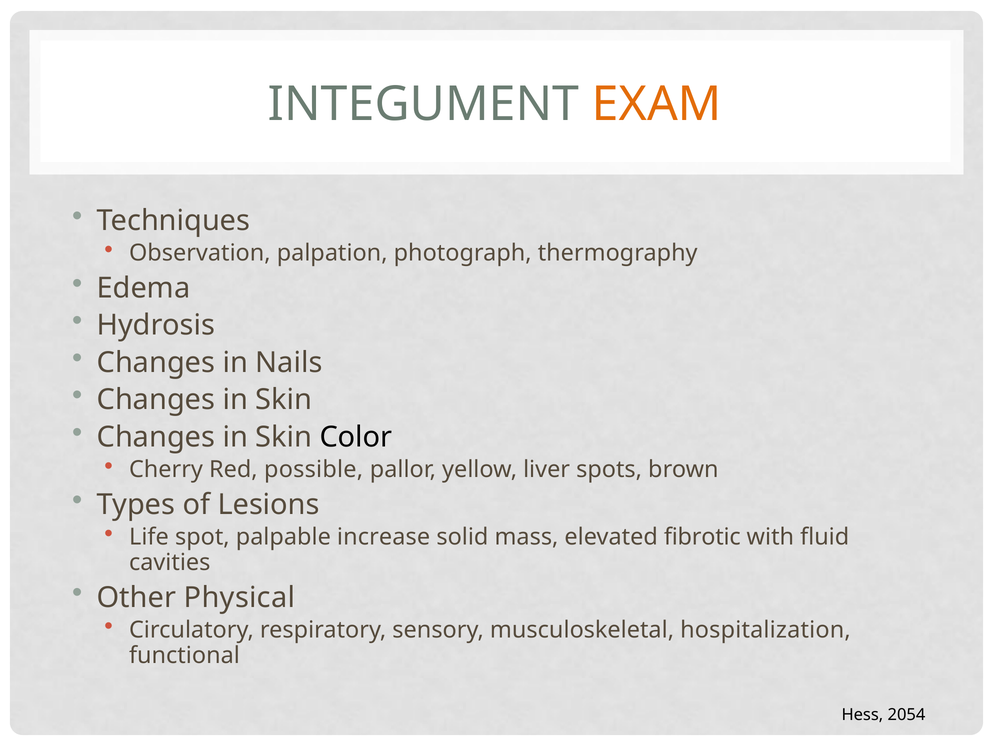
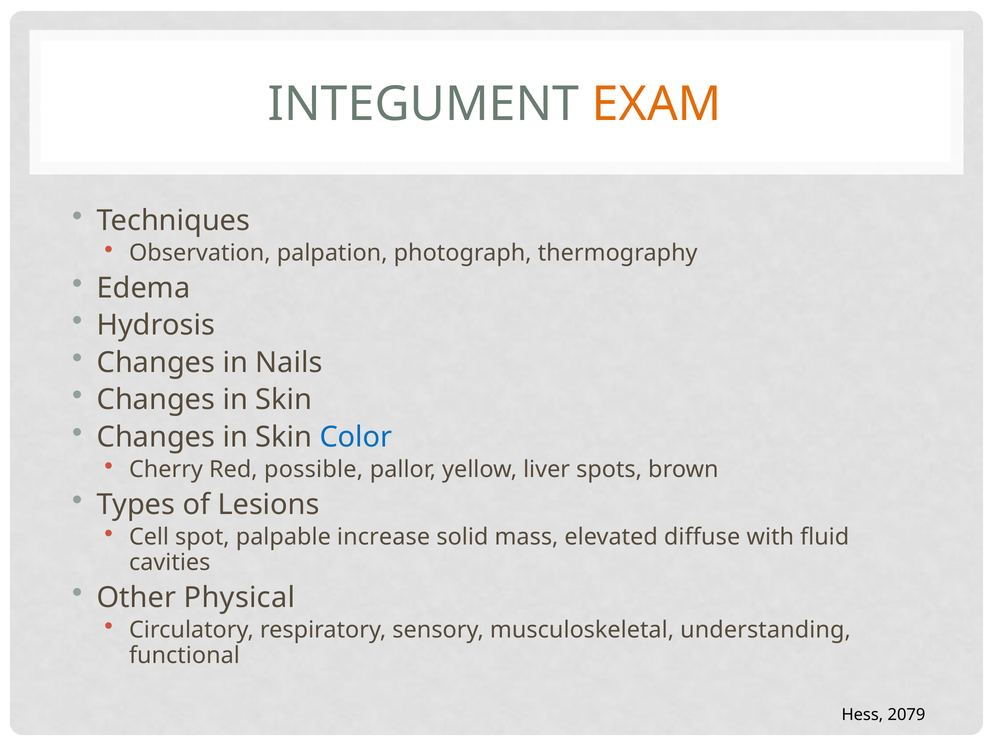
Color colour: black -> blue (356, 437)
Life: Life -> Cell (149, 537)
fibrotic: fibrotic -> diffuse (702, 537)
hospitalization: hospitalization -> understanding (766, 630)
2054: 2054 -> 2079 (906, 715)
